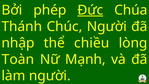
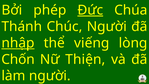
nhập underline: none -> present (18, 43)
chiều: chiều -> viếng (92, 43)
Toàn: Toàn -> Chốn (18, 59)
Mạnh: Mạnh -> Thiện (85, 59)
